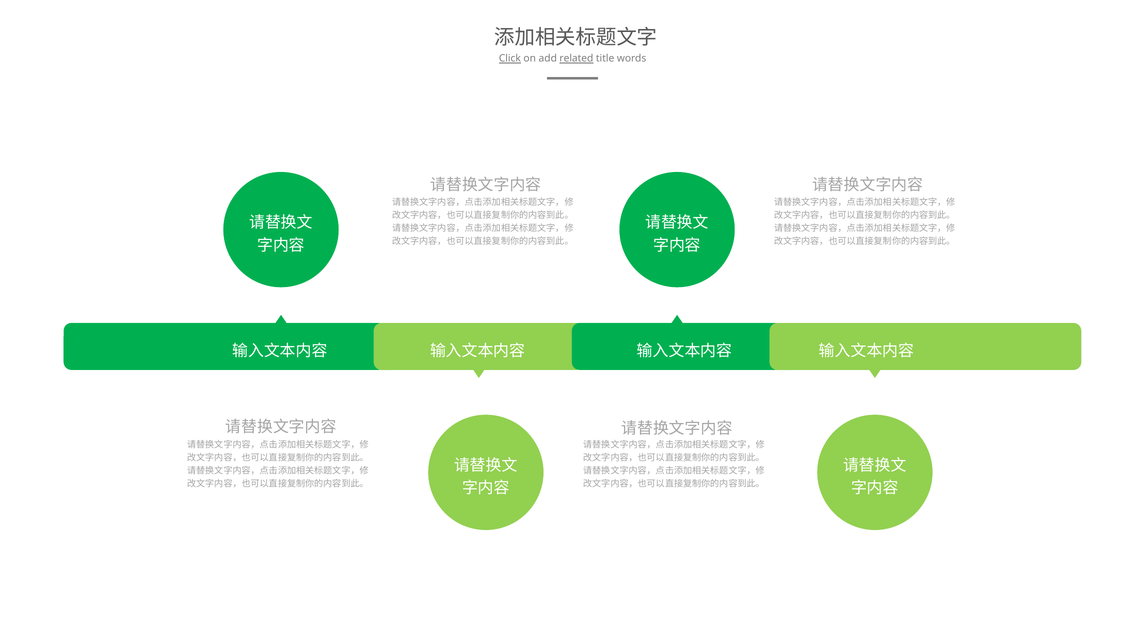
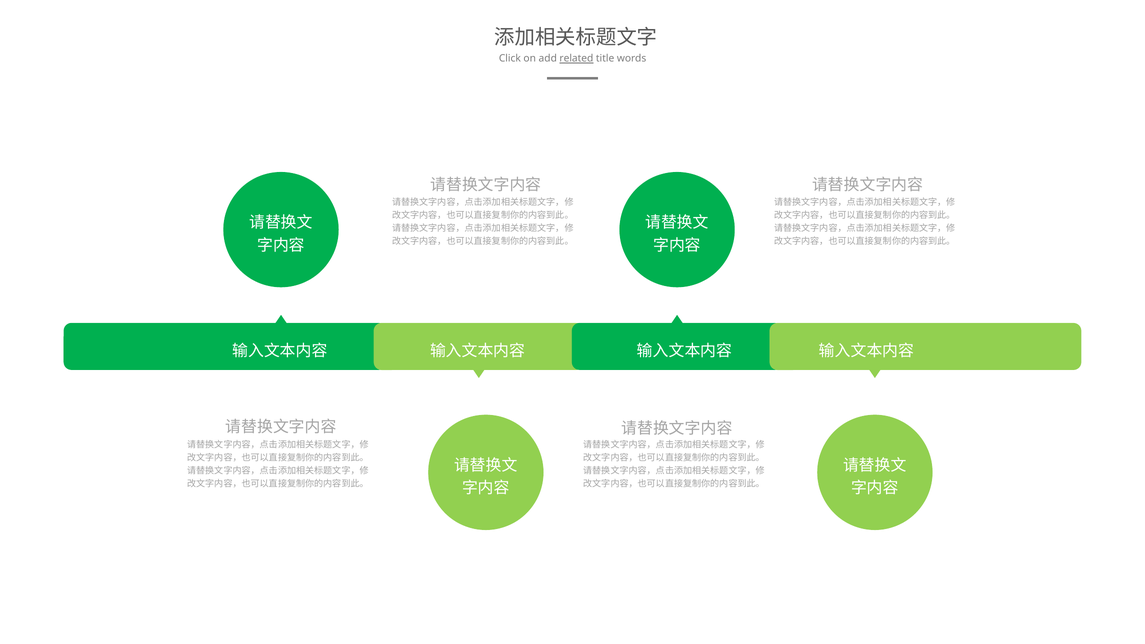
Click underline: present -> none (510, 59)
